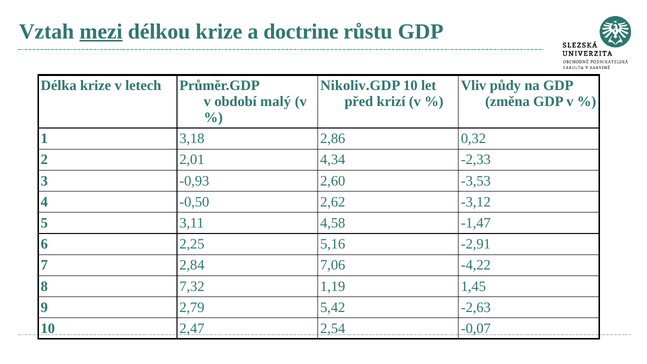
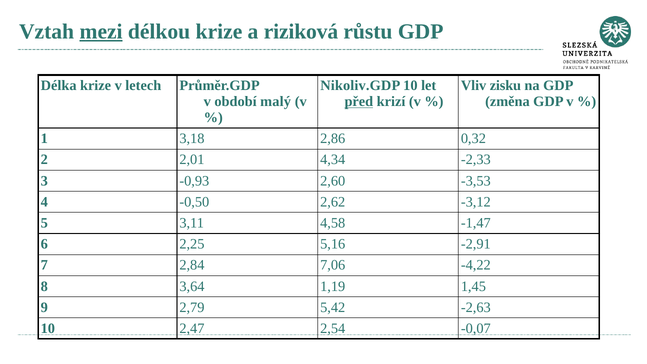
doctrine: doctrine -> riziková (301, 31)
půdy: půdy -> zisku (505, 86)
před underline: none -> present (359, 102)
7,32: 7,32 -> 3,64 (192, 286)
